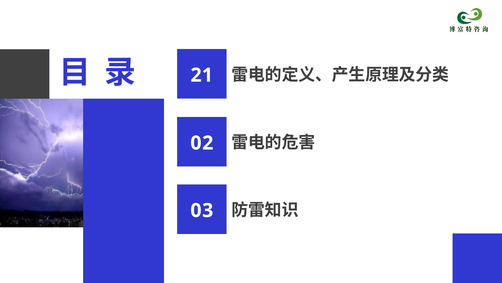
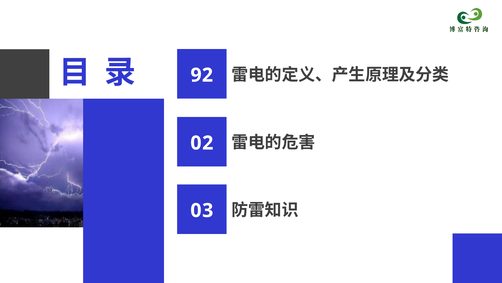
21: 21 -> 92 (202, 75)
